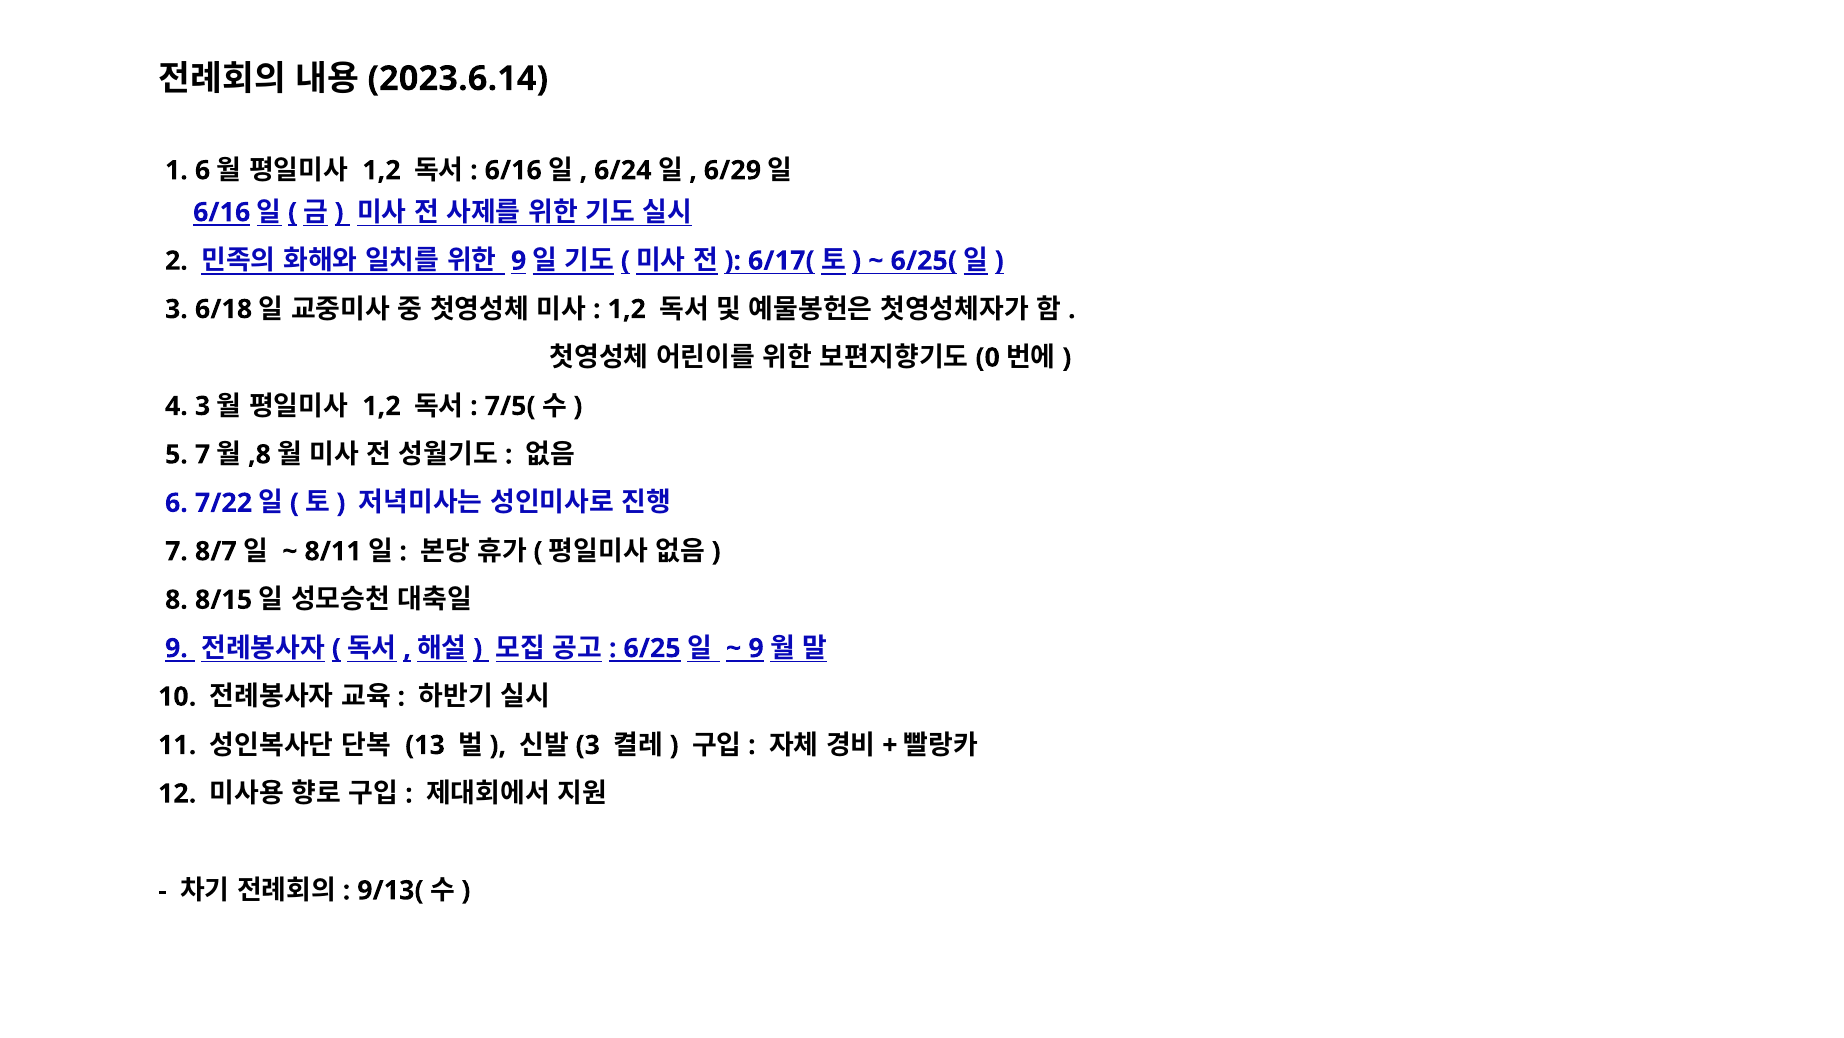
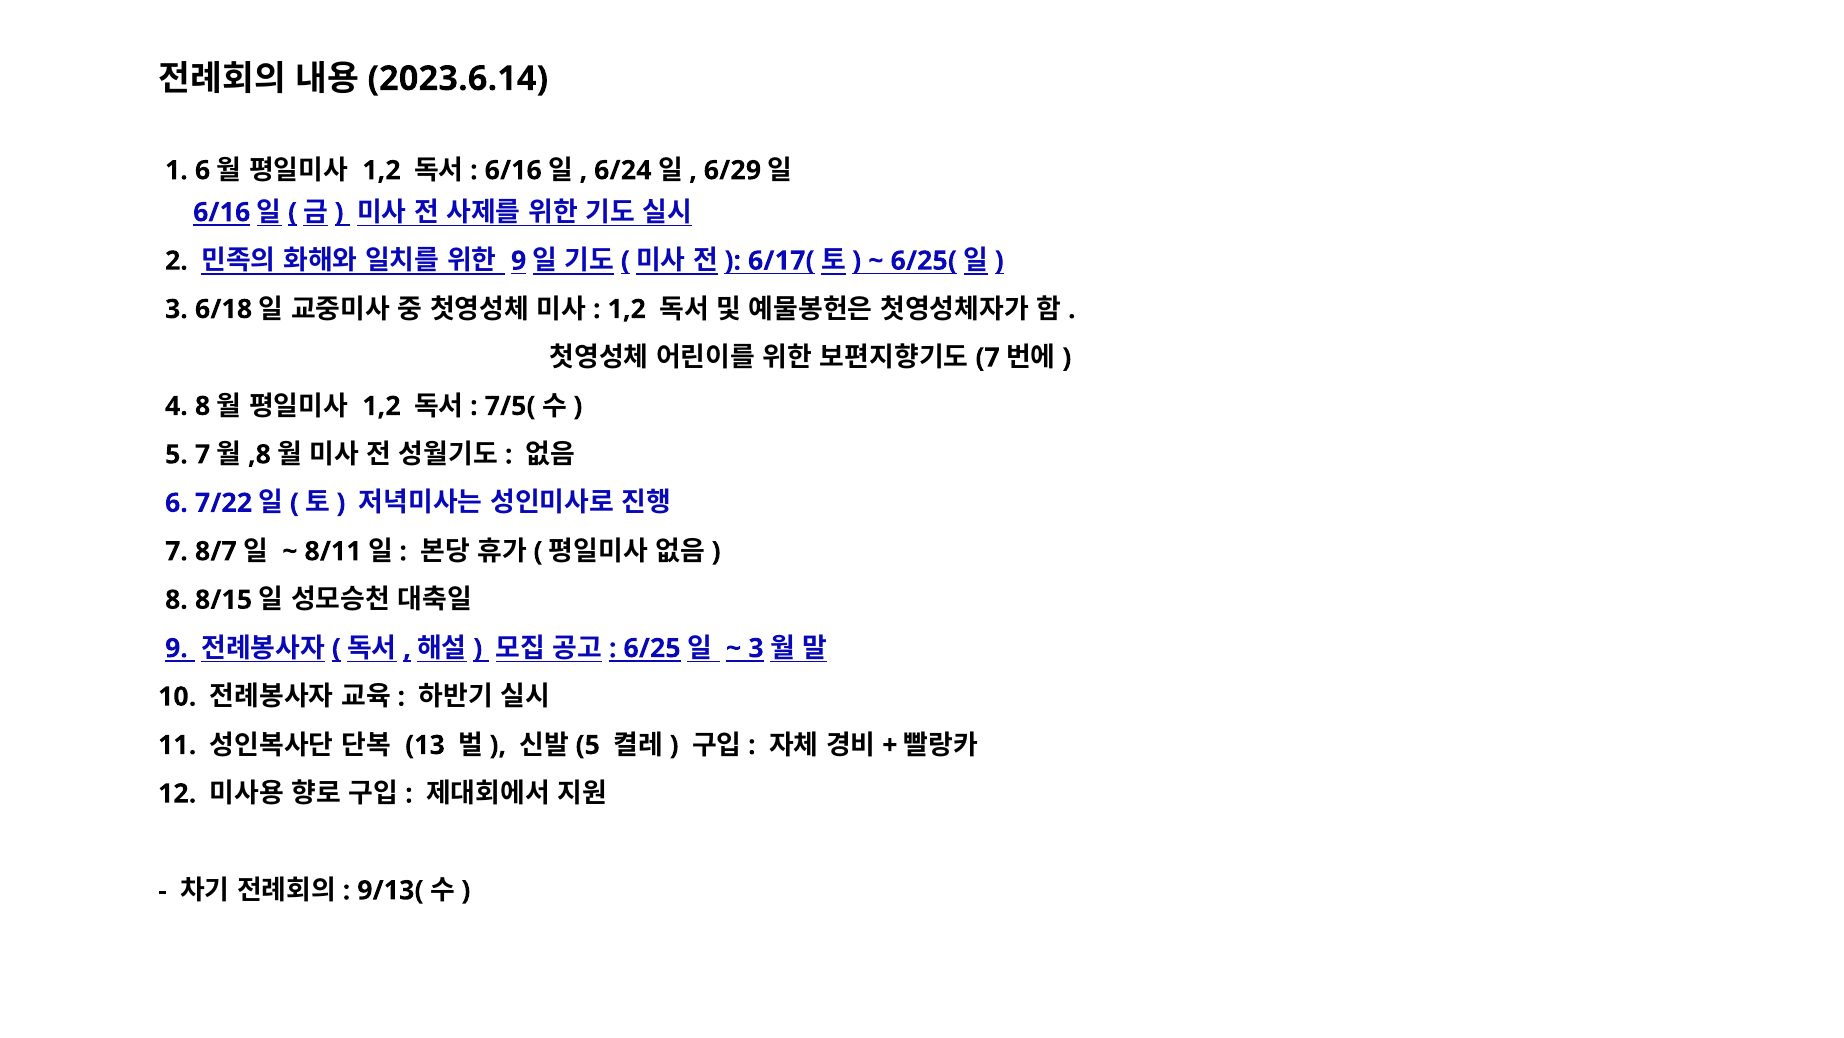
0: 0 -> 7 (988, 357)
4 3: 3 -> 8 (203, 406)
9: 9 -> 3 (756, 648)
3: 3 -> 5 (588, 745)
